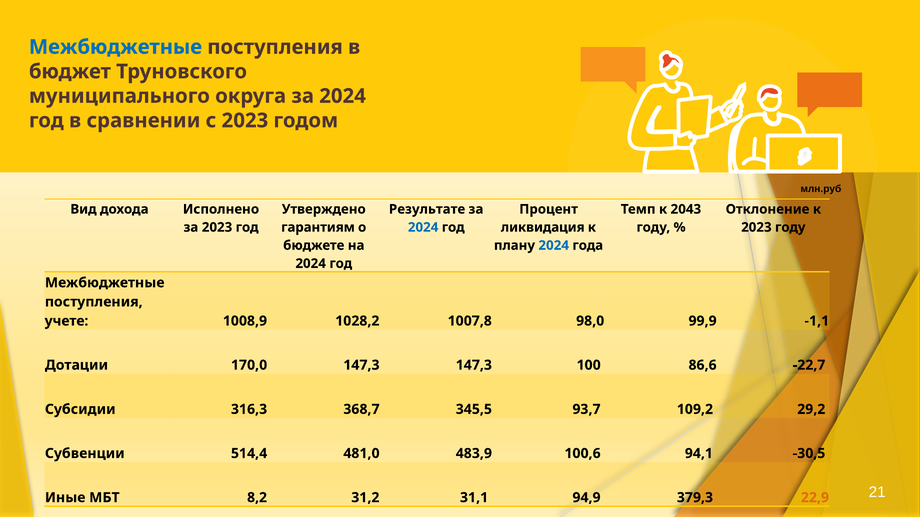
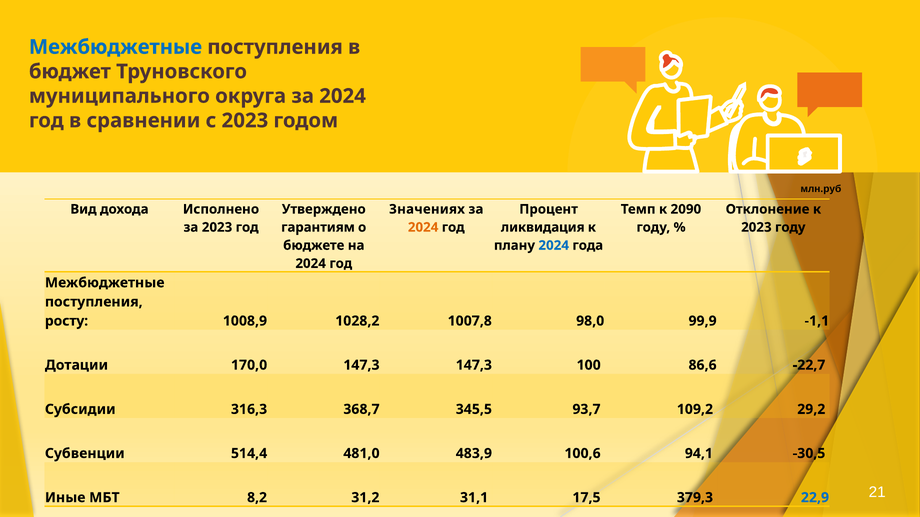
Результате: Результате -> Значениях (427, 209)
2043: 2043 -> 2090 (686, 209)
2024 colour: blue -> orange (423, 228)
учете: учете -> росту (66, 321)
94,9: 94,9 -> 17,5 (586, 498)
22,9 colour: orange -> blue (815, 498)
